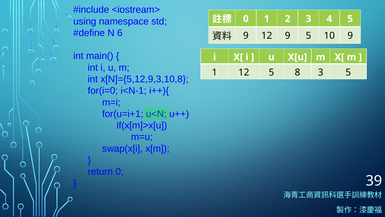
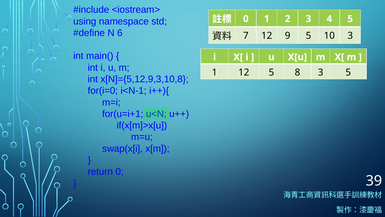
9: 9 -> 7 (246, 36)
10 9: 9 -> 3 (350, 36)
